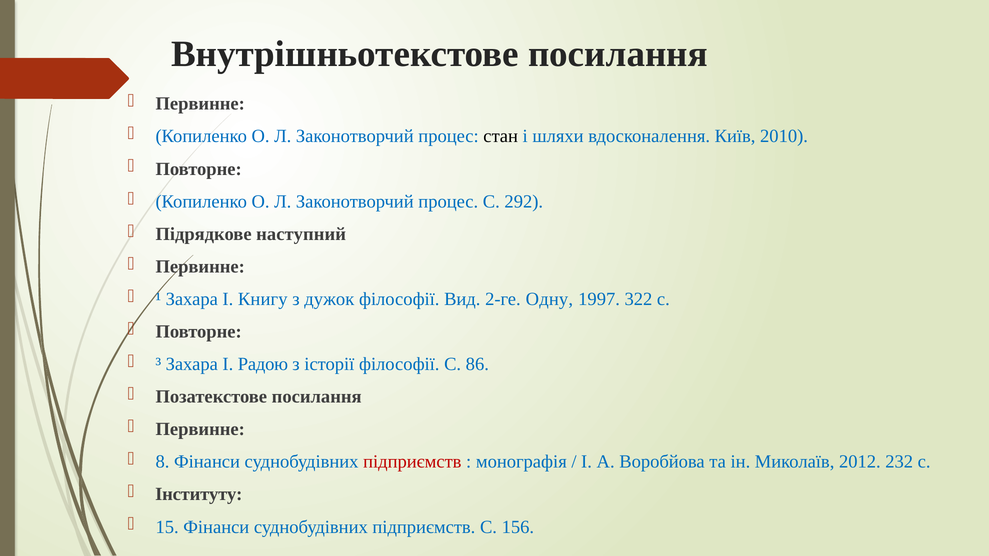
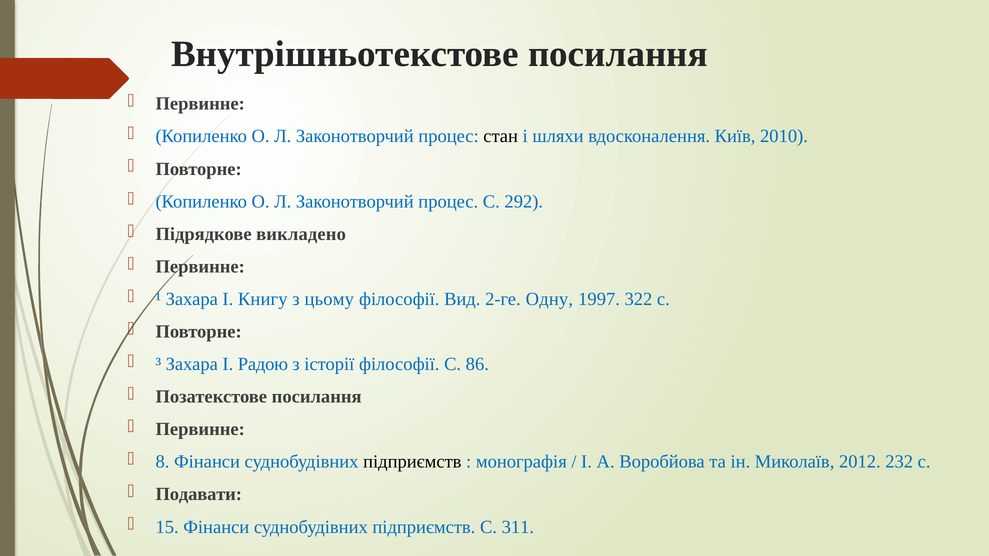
наступний: наступний -> викладено (301, 234)
дужок: дужок -> цьому (329, 299)
підприємств colour: red -> black (412, 462)
Інституту: Інституту -> Подавати (199, 495)
156: 156 -> 311 (518, 527)
